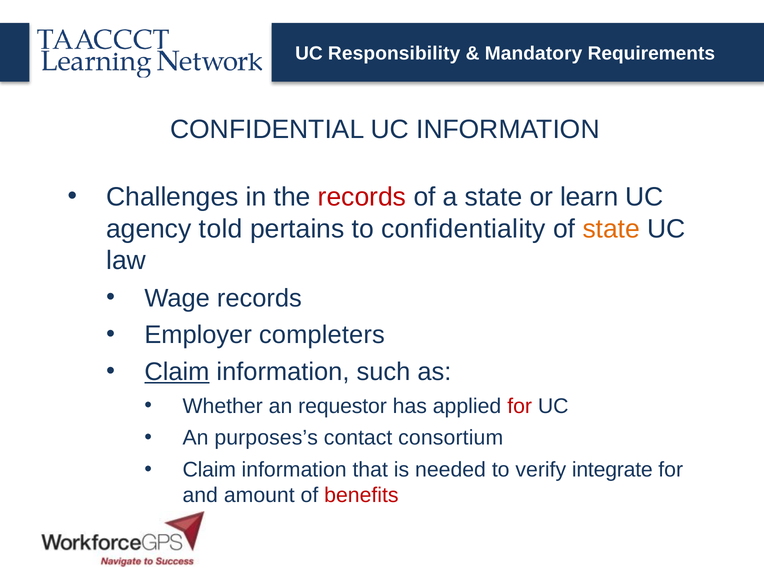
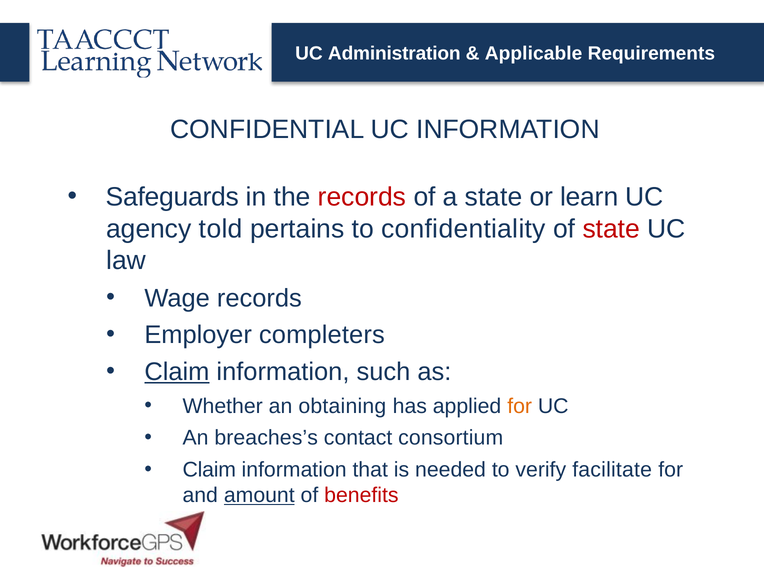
Responsibility: Responsibility -> Administration (394, 54)
Mandatory: Mandatory -> Applicable (534, 54)
Challenges: Challenges -> Safeguards (172, 197)
state colour: orange -> red (611, 229)
requestor: requestor -> obtaining (342, 406)
for colour: red -> orange (520, 406)
purposes’s: purposes’s -> breaches’s (266, 438)
integrate: integrate -> facilitate (612, 470)
amount underline: none -> present (259, 495)
